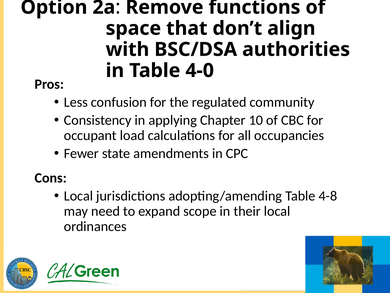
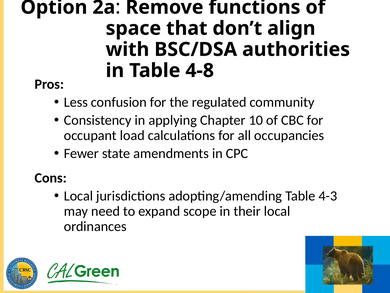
4-0: 4-0 -> 4-8 (200, 70)
4-8: 4-8 -> 4-3 (328, 196)
